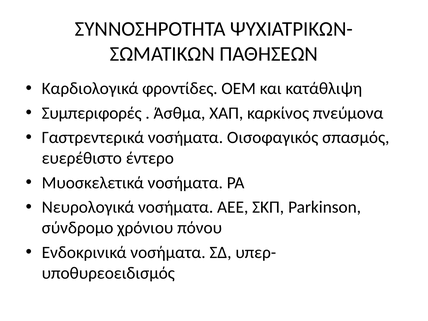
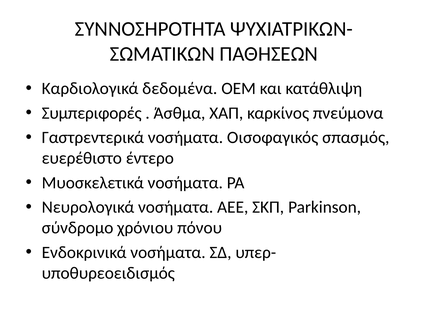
φροντίδες: φροντίδες -> δεδομένα (180, 89)
